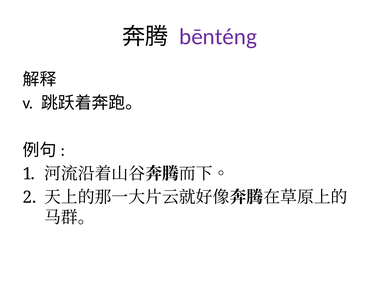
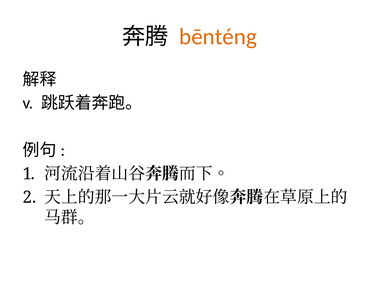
bēnténg colour: purple -> orange (218, 37)
